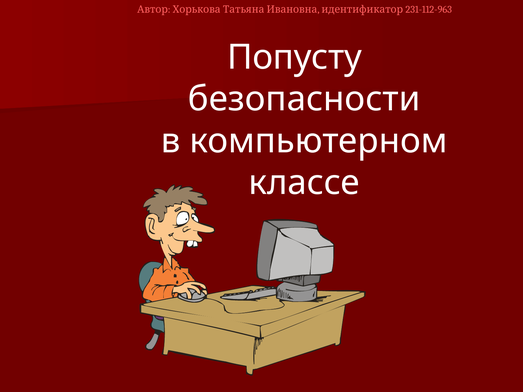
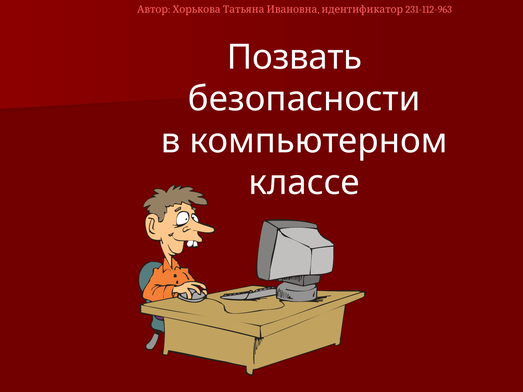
Попусту: Попусту -> Позвать (295, 57)
